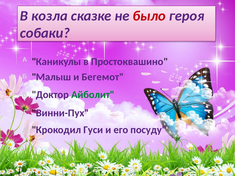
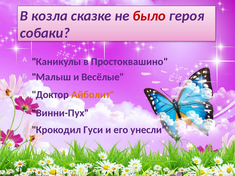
Бегемот: Бегемот -> Весёлые (103, 77)
Айболит colour: green -> orange (93, 95)
посуду: посуду -> унесли (148, 130)
